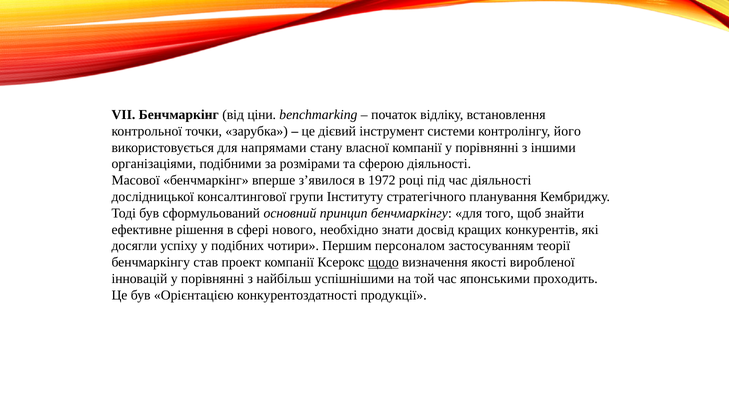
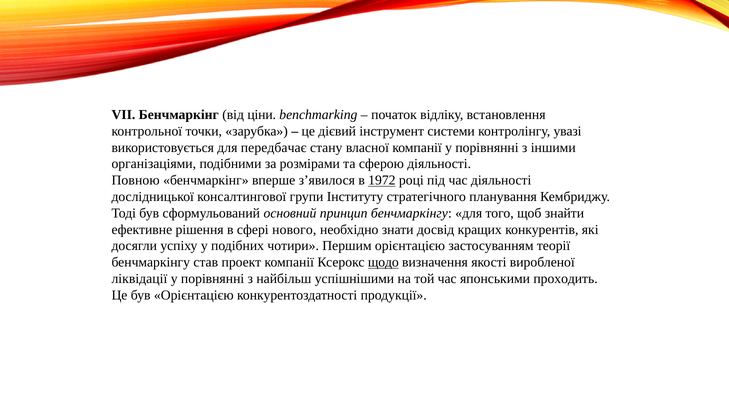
його: його -> увазі (568, 131)
напрямами: напрямами -> передбачає (274, 148)
Масової: Масової -> Повною (136, 180)
1972 underline: none -> present (382, 180)
Першим персоналом: персоналом -> орієнтацією (410, 246)
інновацій: інновацій -> ліквідації (139, 279)
